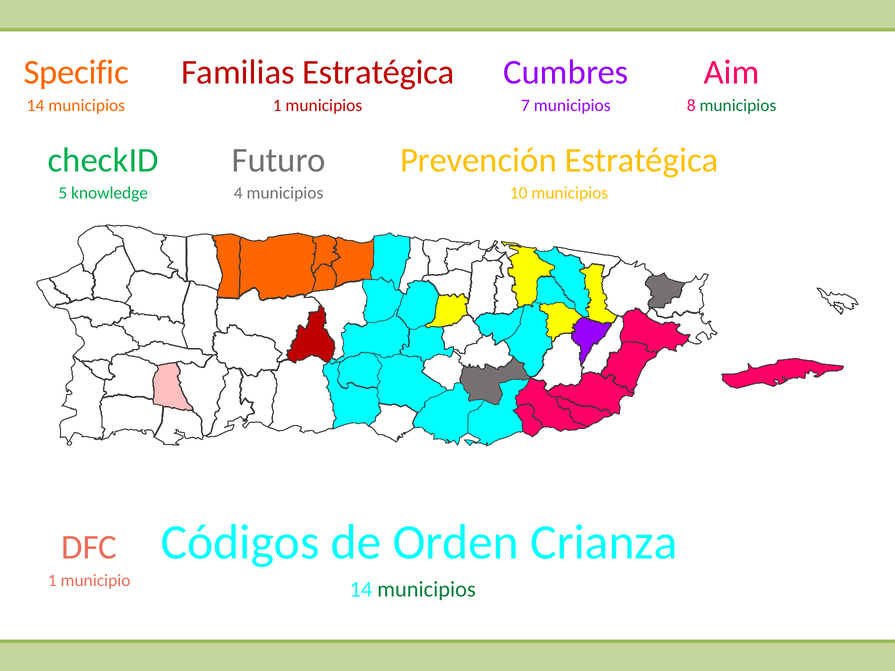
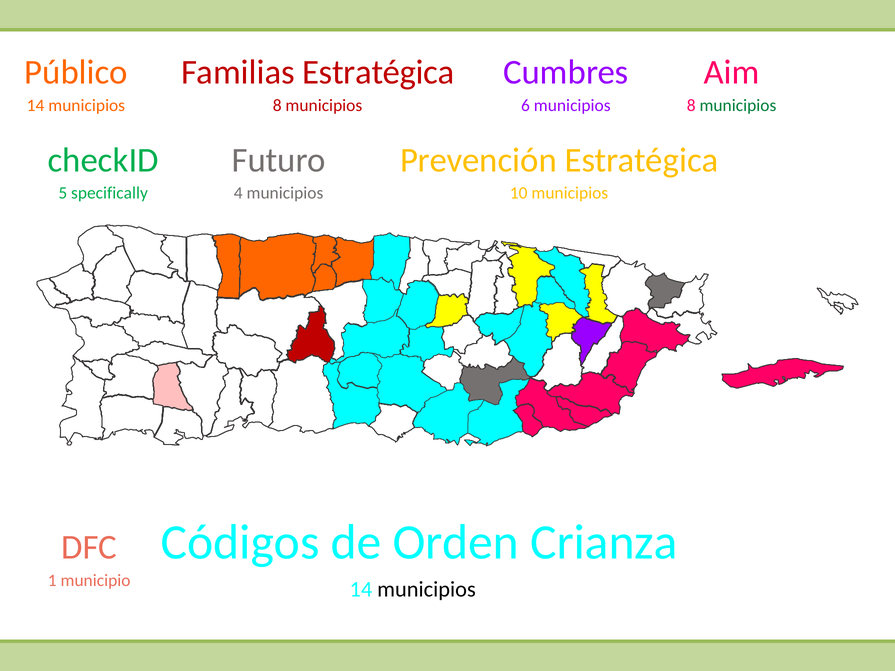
Specific: Specific -> Público (76, 72)
municipios 1: 1 -> 8 (277, 106)
7: 7 -> 6 (526, 106)
knowledge: knowledge -> specifically (109, 193)
municipios colour: green -> black (426, 589)
